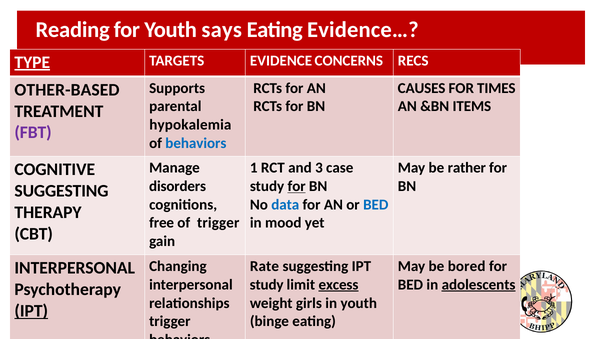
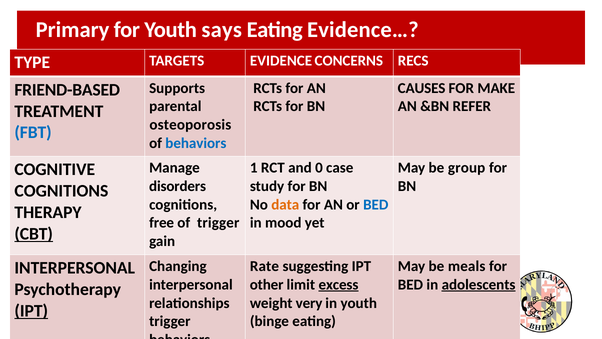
Reading: Reading -> Primary (73, 30)
TYPE underline: present -> none (32, 62)
TIMES: TIMES -> MAKE (496, 88)
OTHER-BASED: OTHER-BASED -> FRIEND-BASED (67, 90)
ITEMS: ITEMS -> REFER (472, 106)
hypokalemia: hypokalemia -> osteoporosis (190, 125)
FBT colour: purple -> blue (33, 133)
3: 3 -> 0 (319, 168)
rather: rather -> group (467, 168)
for underline: present -> none (297, 186)
SUGGESTING: SUGGESTING -> COGNITIONS (61, 191)
data colour: blue -> orange (285, 204)
CBT underline: none -> present (34, 234)
bored: bored -> meals (467, 266)
study: study -> other (267, 284)
girls: girls -> very (309, 303)
